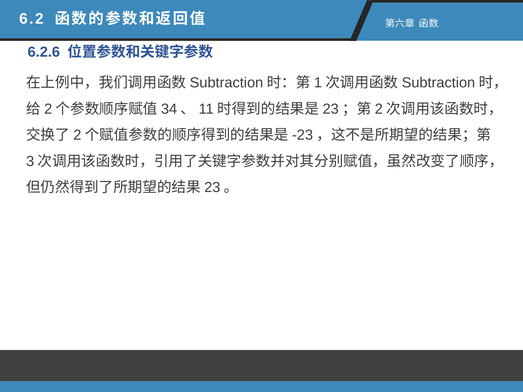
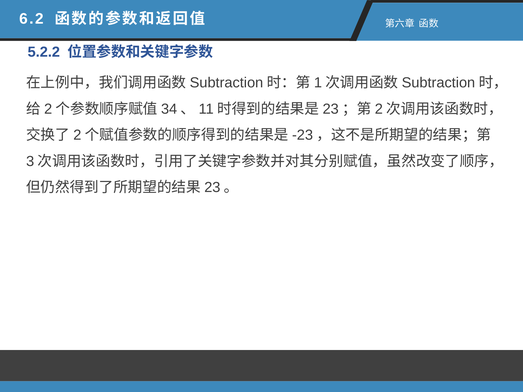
6.2.6: 6.2.6 -> 5.2.2 (44, 52)
